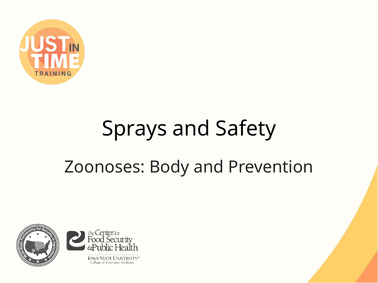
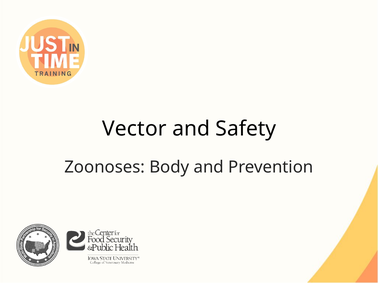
Sprays: Sprays -> Vector (134, 129)
